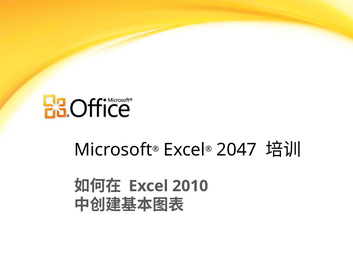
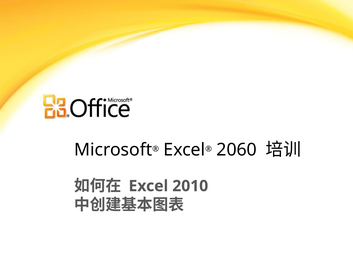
2047: 2047 -> 2060 (237, 150)
